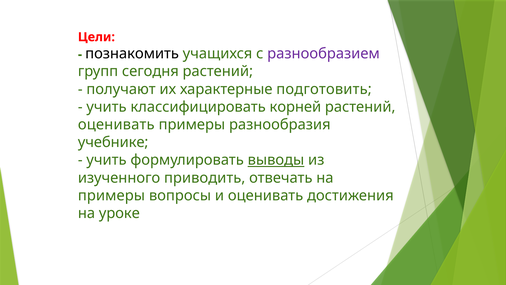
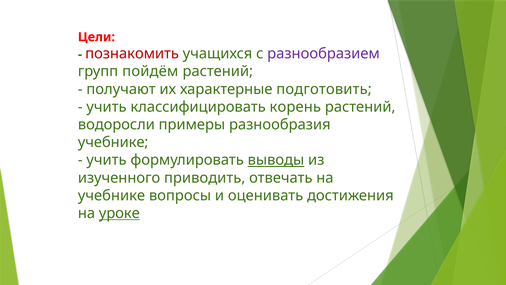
познакомить colour: black -> red (132, 54)
сегодня: сегодня -> пойдём (150, 71)
корней: корней -> корень (295, 107)
оценивать: оценивать -> водоросли (116, 124)
примеры: примеры -> учебнике (111, 195)
уроке underline: none -> present (119, 213)
